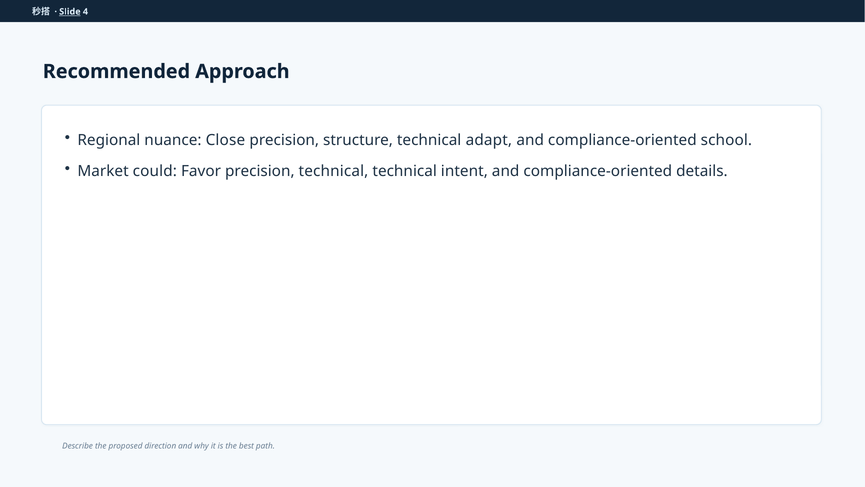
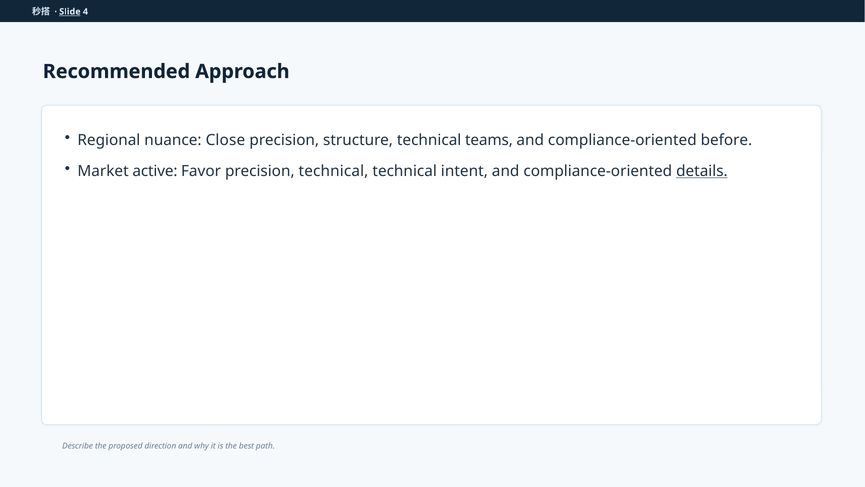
adapt: adapt -> teams (489, 140)
school: school -> before (726, 140)
could: could -> active (155, 171)
details underline: none -> present (702, 171)
